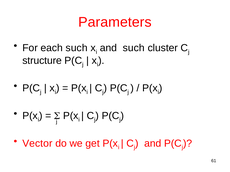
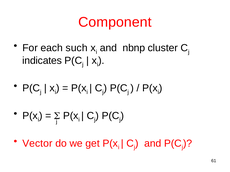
Parameters: Parameters -> Component (115, 22)
and such: such -> nbnp (134, 48)
structure: structure -> indicates (42, 61)
